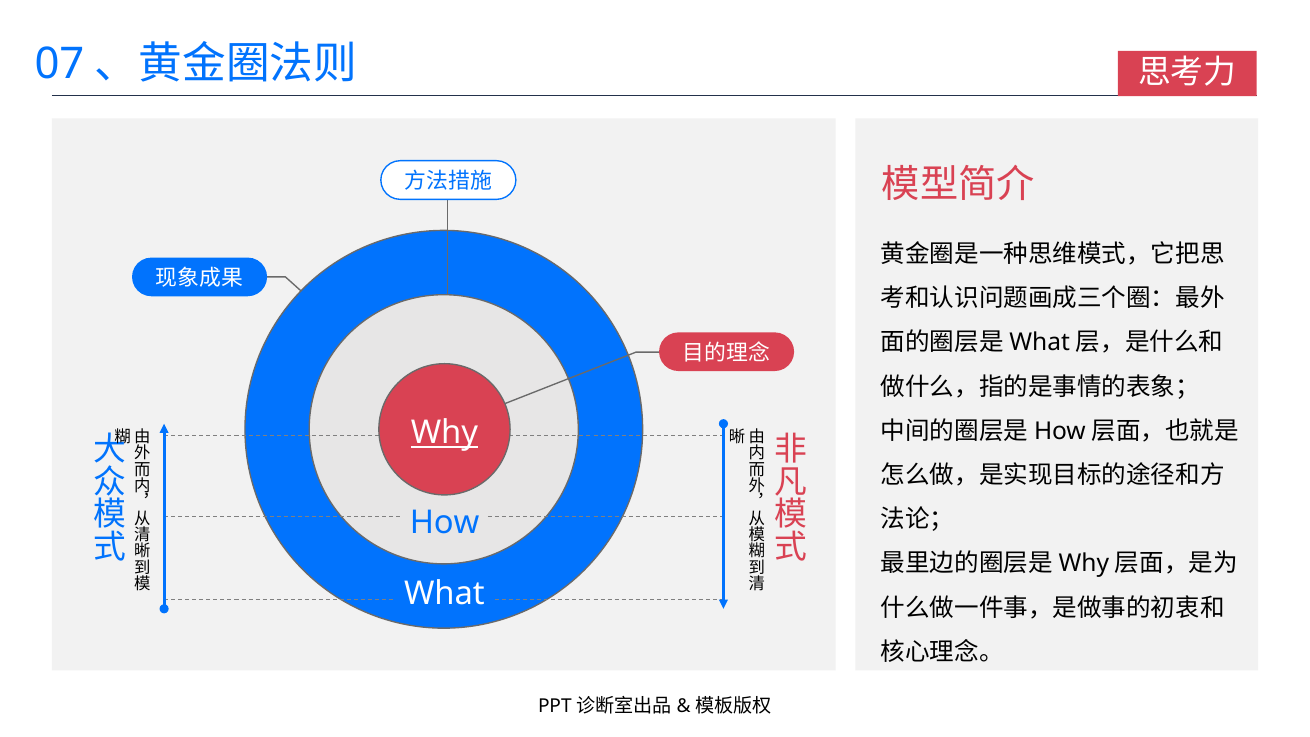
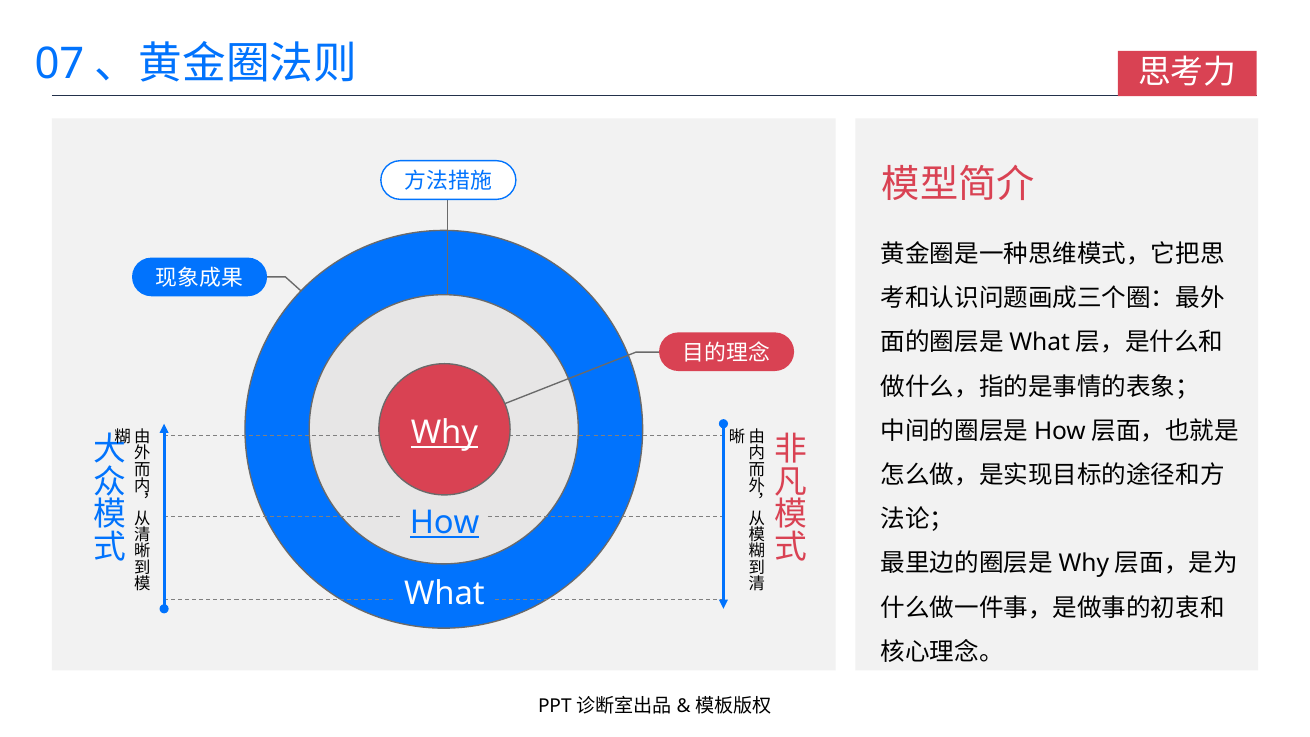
How underline: none -> present (445, 523)
